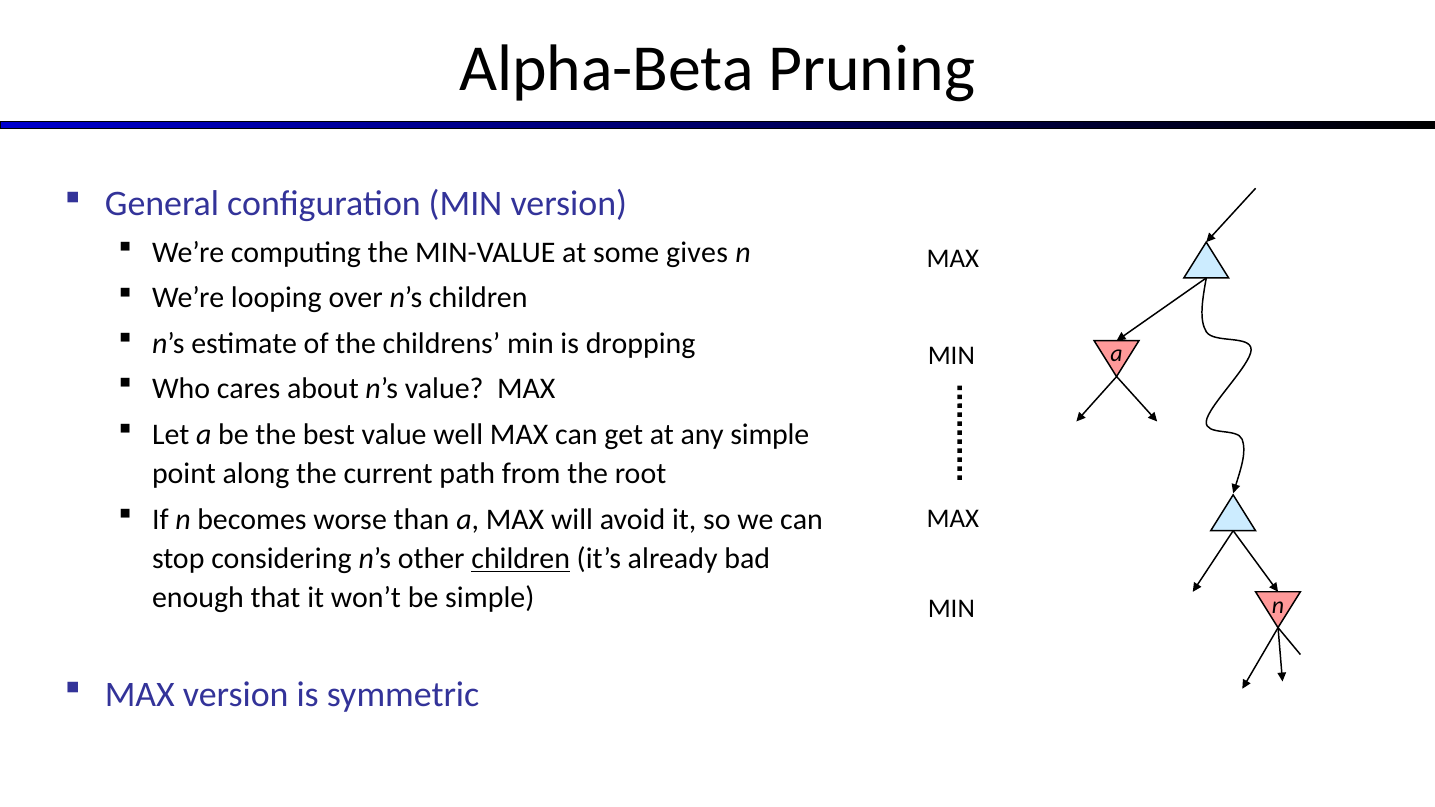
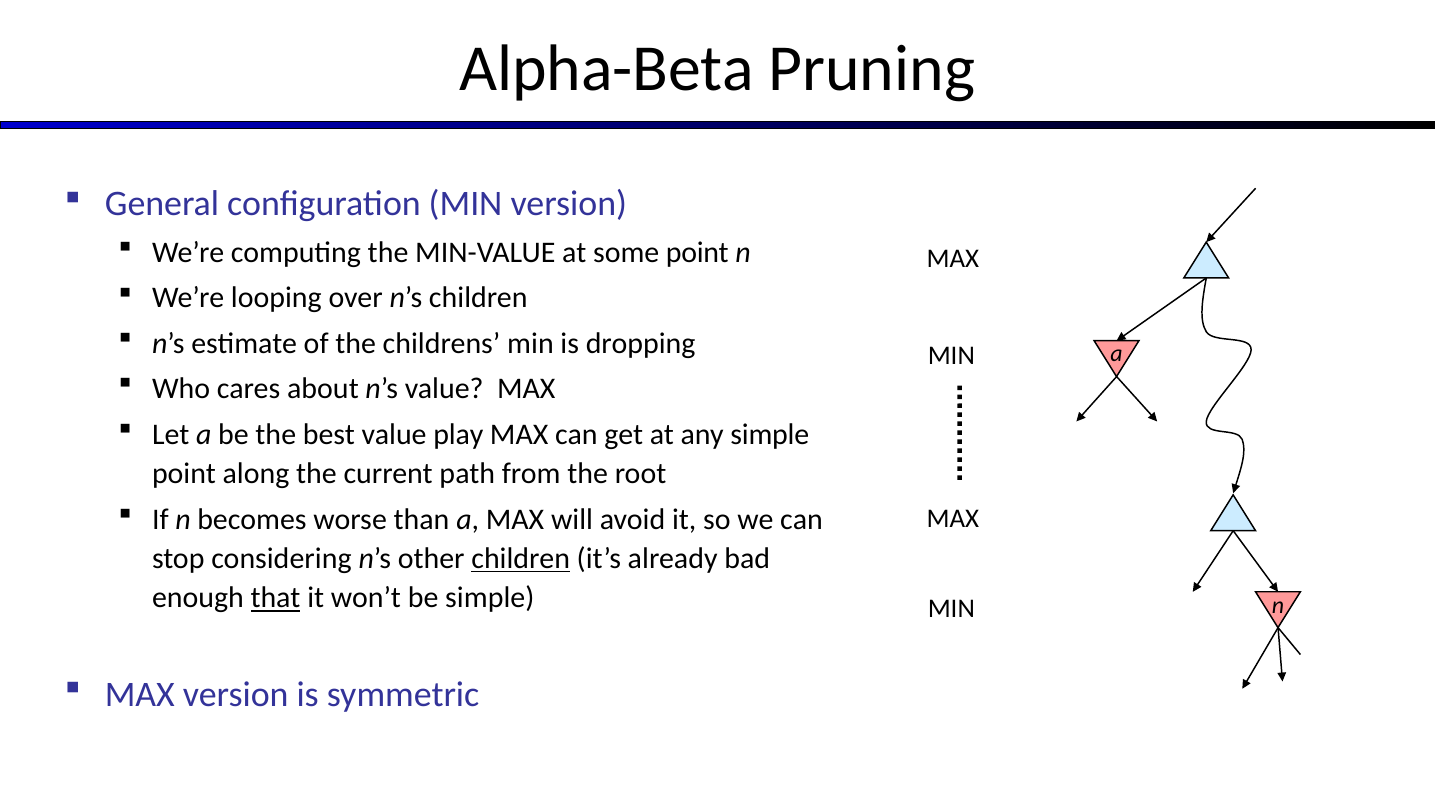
some gives: gives -> point (697, 253)
well: well -> play (458, 434)
that underline: none -> present (276, 598)
